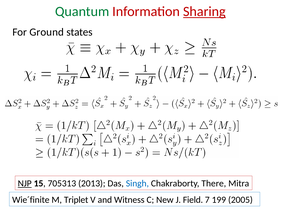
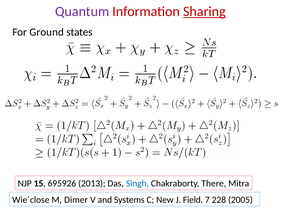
Quantum colour: green -> purple (82, 12)
NJP underline: present -> none (25, 183)
705313: 705313 -> 695926 (62, 183)
Wie´finite: Wie´finite -> Wie´close (31, 200)
Triplet: Triplet -> Dimer (76, 200)
Witness: Witness -> Systems (129, 200)
199: 199 -> 228 (219, 200)
